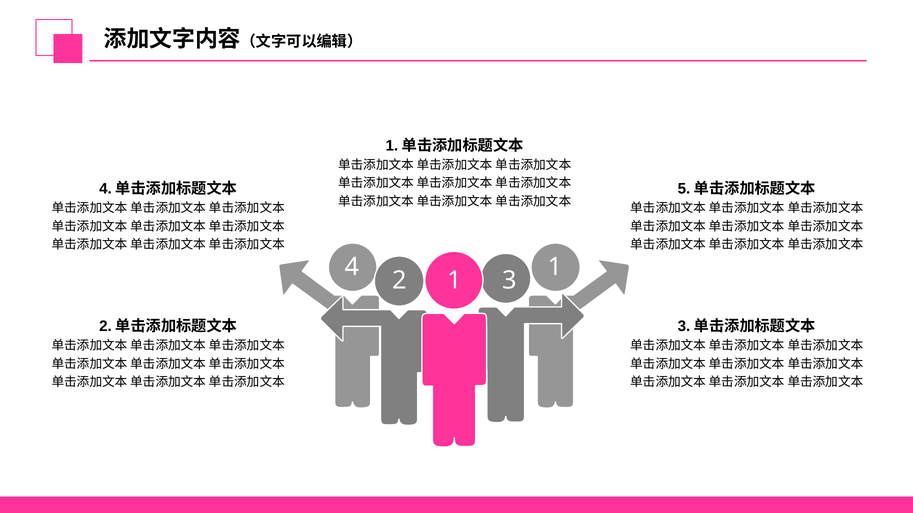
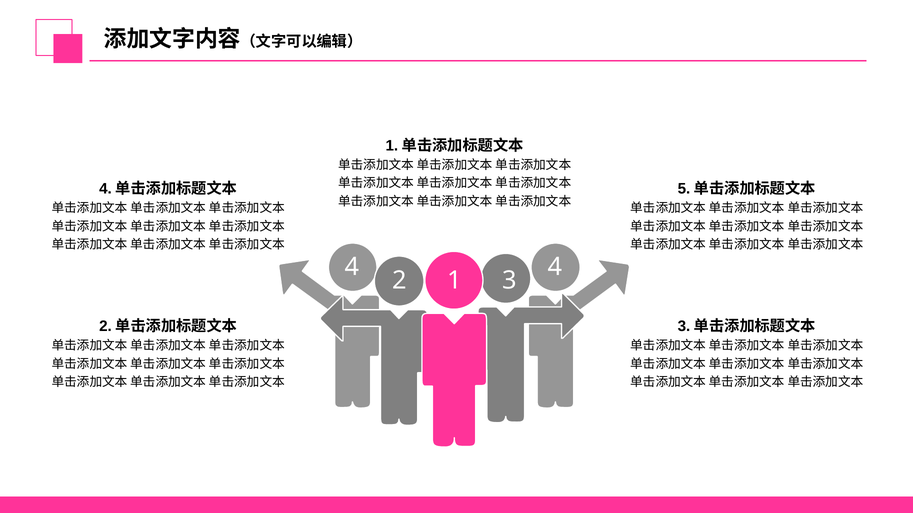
4 1: 1 -> 4 (555, 267)
